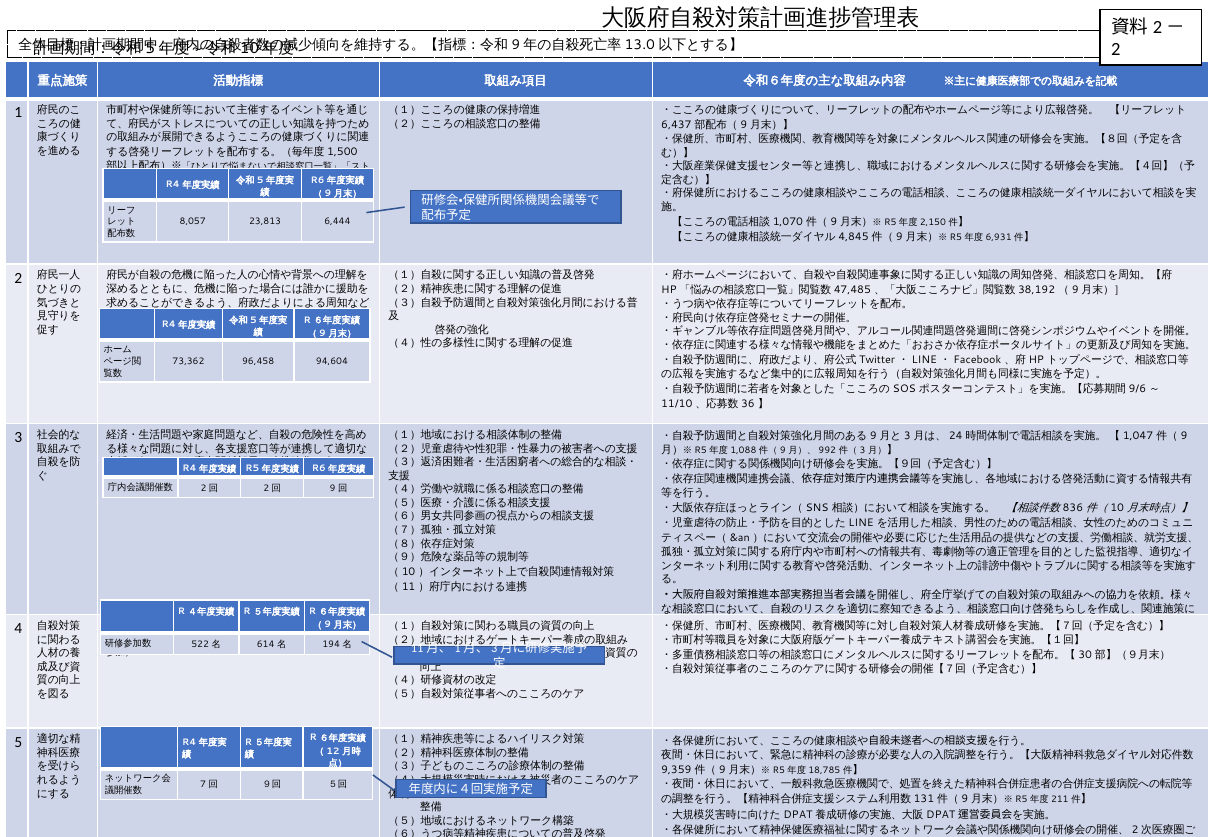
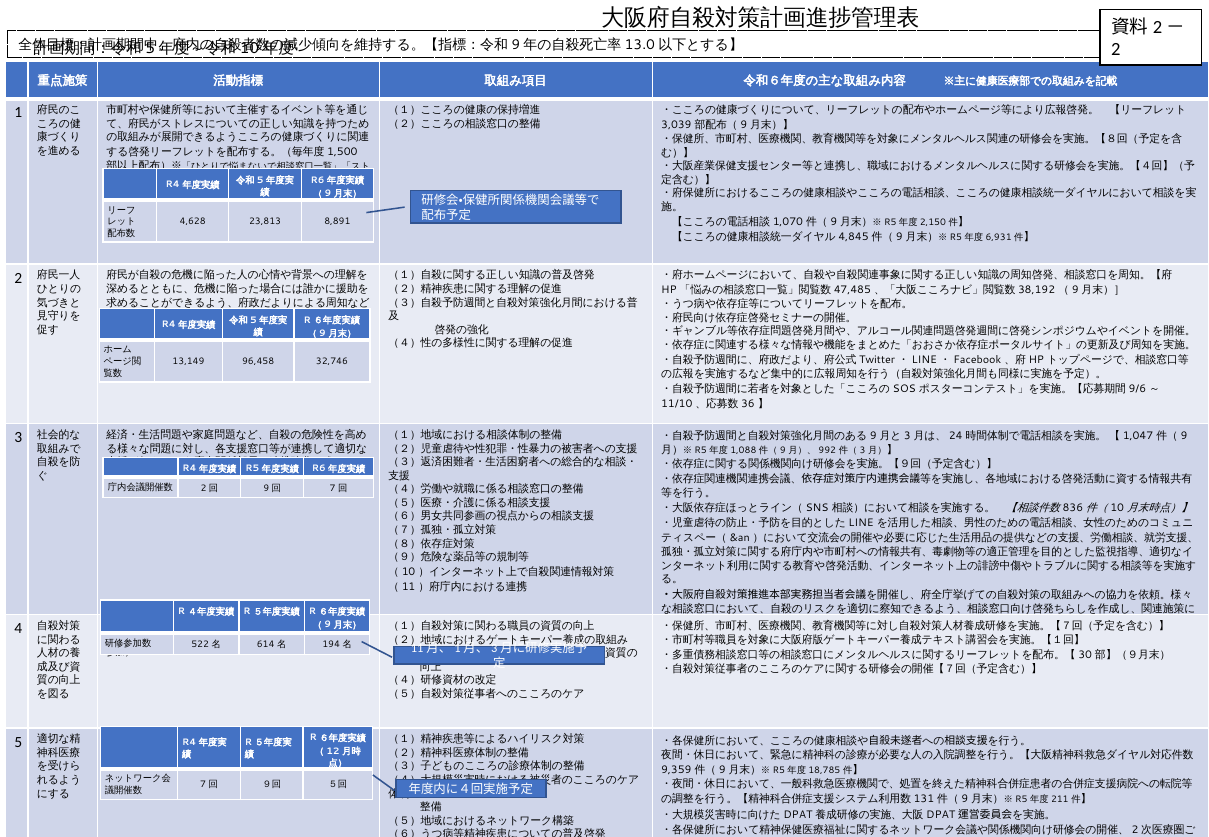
6,437: 6,437 -> 3,039 (676, 125)
8,057: 8,057 -> 4,628 (193, 221)
6,444: 6,444 -> 8,891 (337, 221)
73,362: 73,362 -> 13,149 (188, 361)
94,604: 94,604 -> 32,746 (332, 361)
2: 2 -> 9 (266, 489)
9: 9 -> 7 (333, 489)
